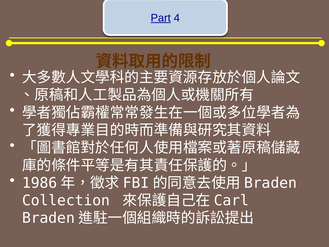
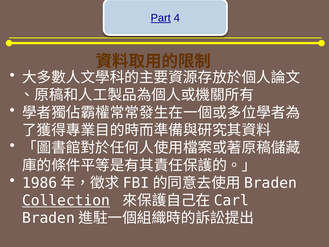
Collection underline: none -> present (66, 200)
